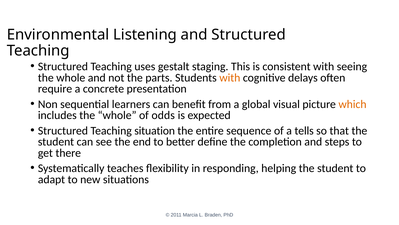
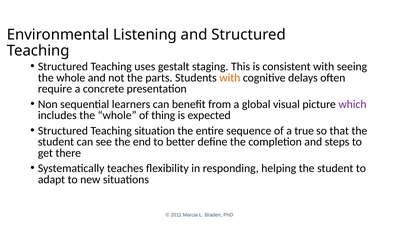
which colour: orange -> purple (352, 104)
odds: odds -> thing (163, 115)
tells: tells -> true (304, 130)
